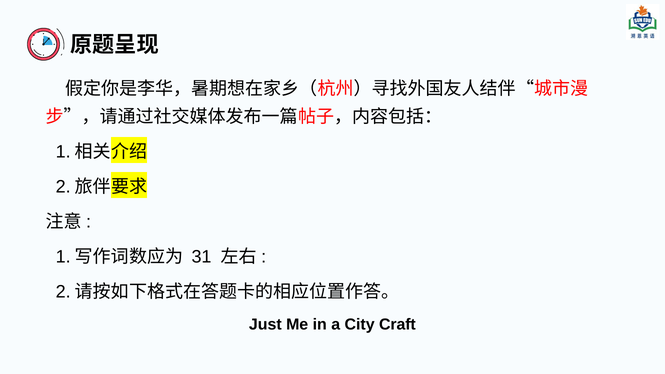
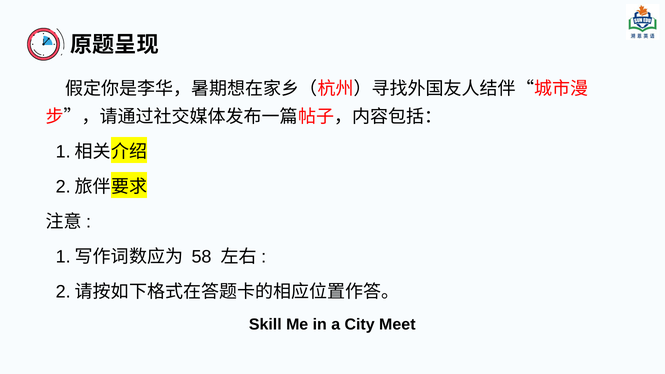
31: 31 -> 58 (202, 257)
Just: Just -> Skill (265, 325)
Craft: Craft -> Meet (397, 325)
